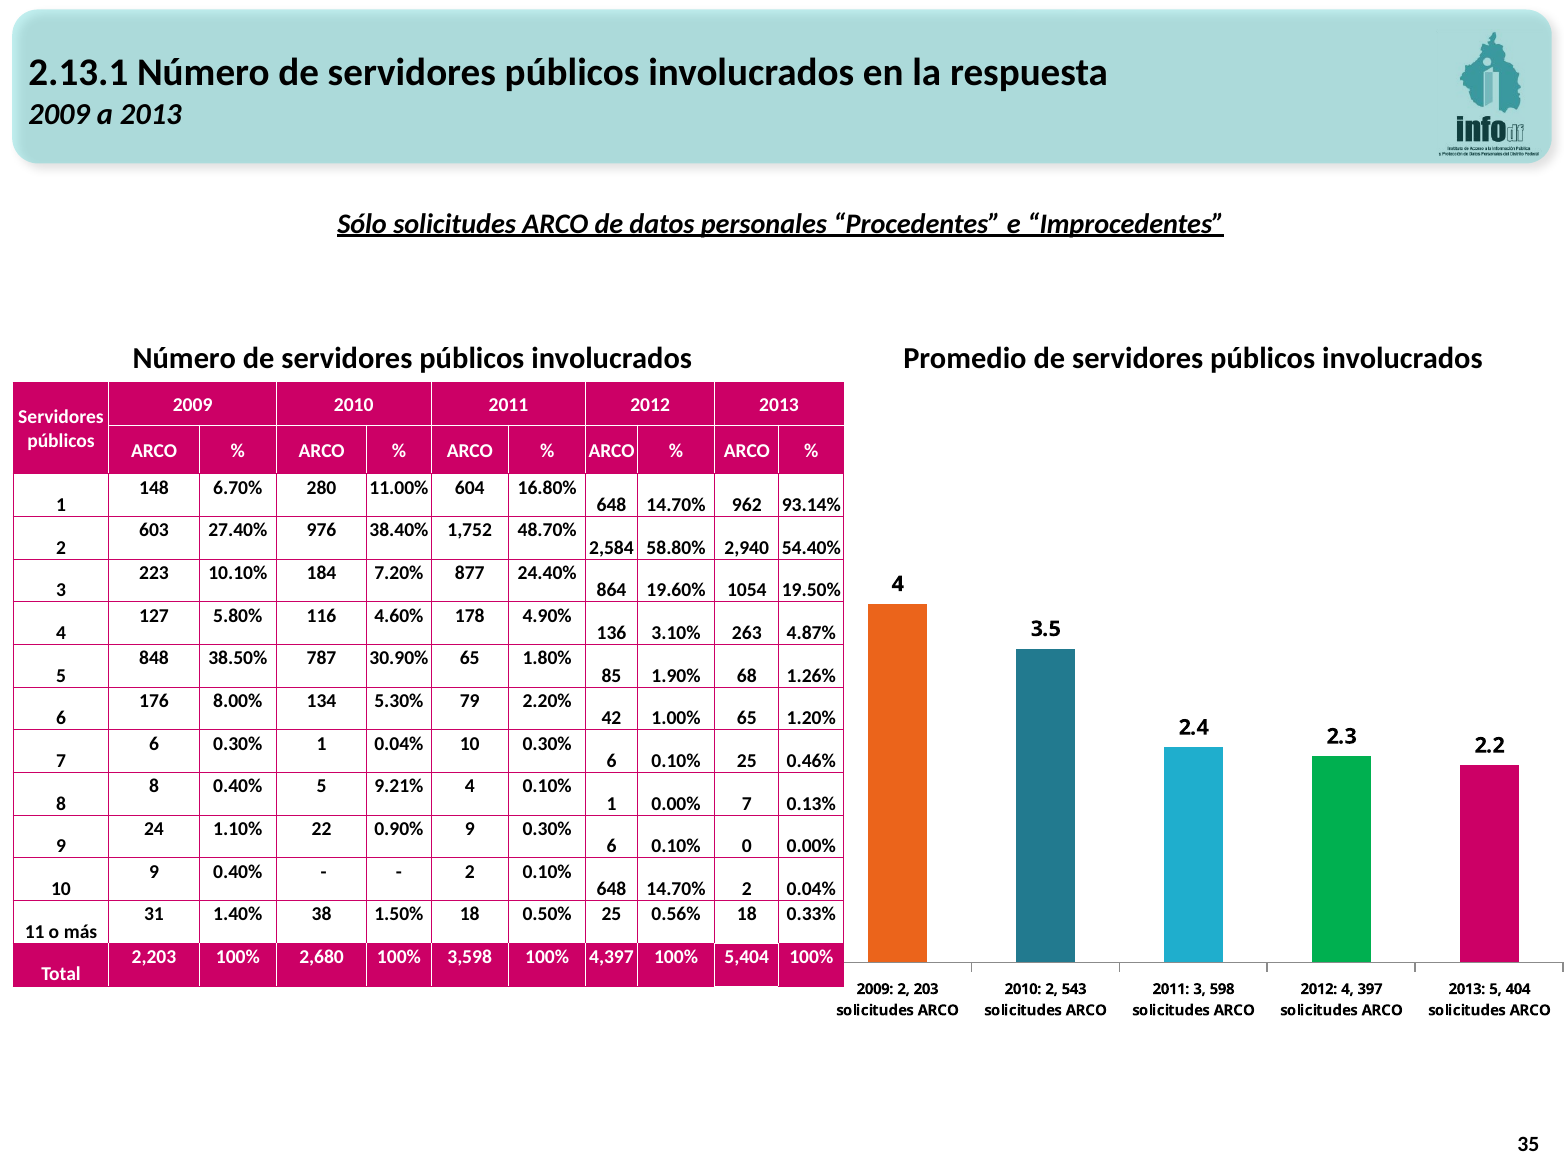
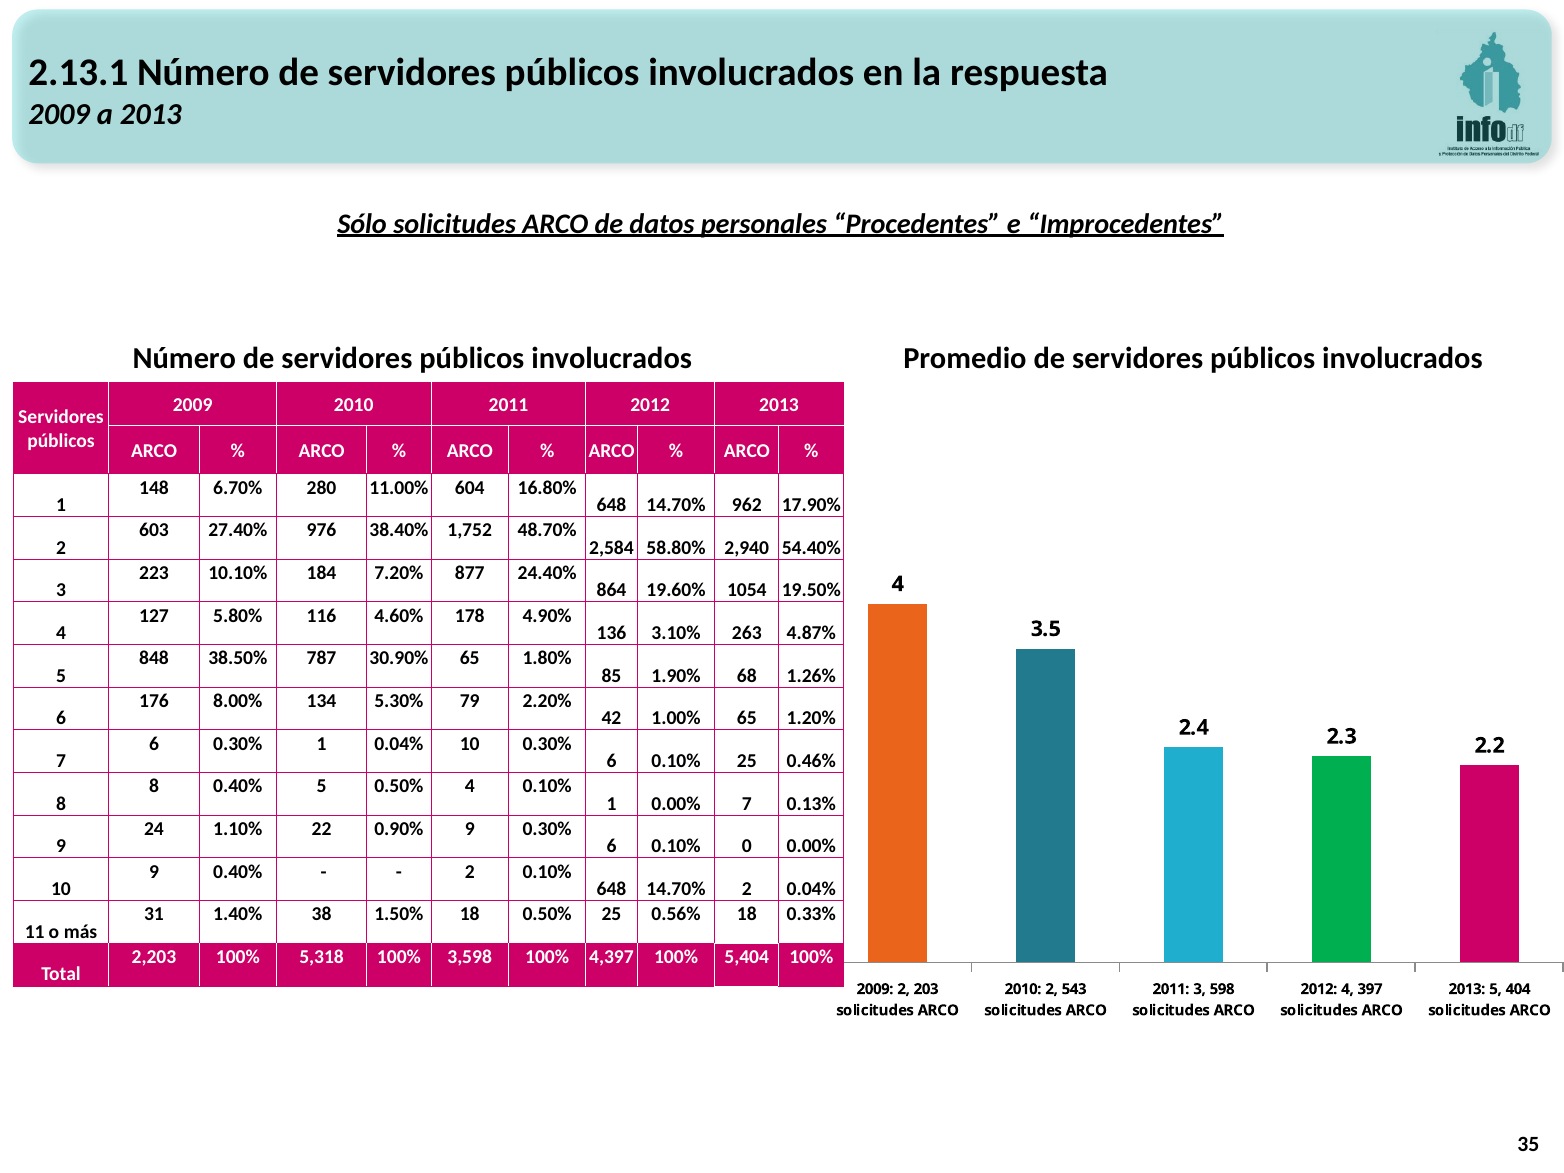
93.14%: 93.14% -> 17.90% (811, 505)
5 9.21%: 9.21% -> 0.50% (399, 786)
2,680: 2,680 -> 5,318 (322, 957)
